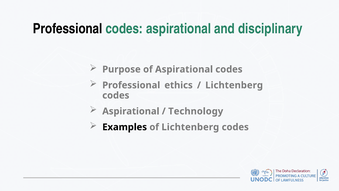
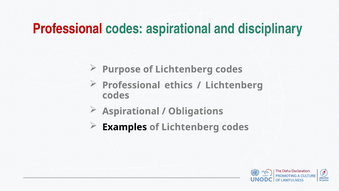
Professional colour: black -> red (68, 29)
Purpose of Aspirational: Aspirational -> Lichtenberg (184, 69)
Technology: Technology -> Obligations (196, 111)
